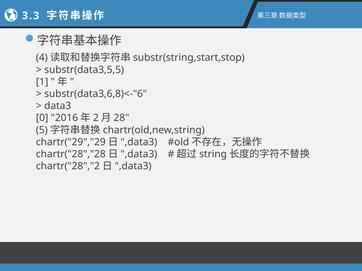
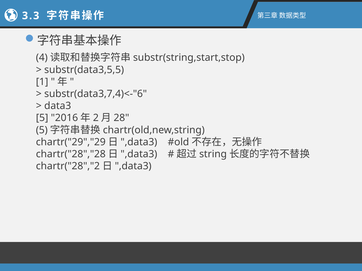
substr(data3,6,8)<-"6: substr(data3,6,8)<-"6 -> substr(data3,7,4)<-"6 (96, 94)
0: 0 -> 5 (42, 118)
